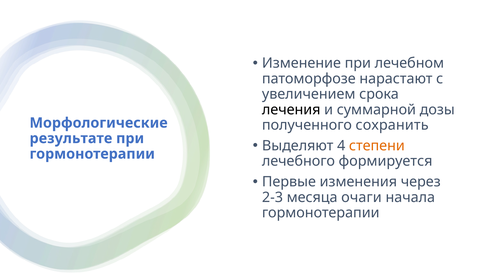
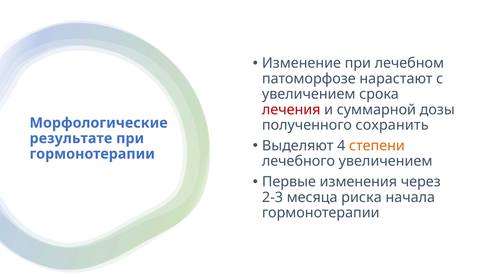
лечения colour: black -> red (291, 110)
лечебного формируется: формируется -> увеличением (386, 161)
очаги: очаги -> риска (362, 197)
